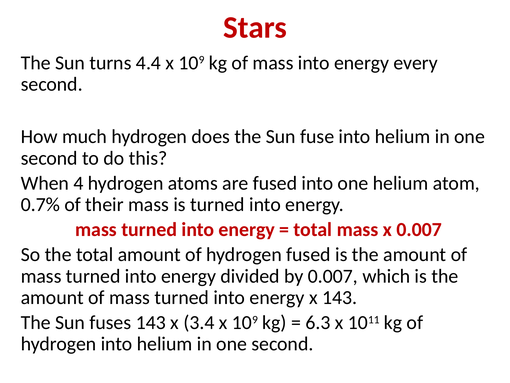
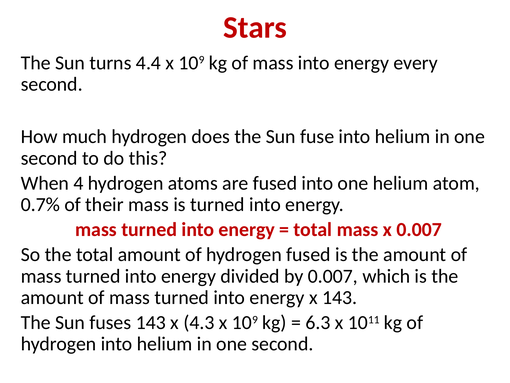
3.4: 3.4 -> 4.3 (199, 322)
